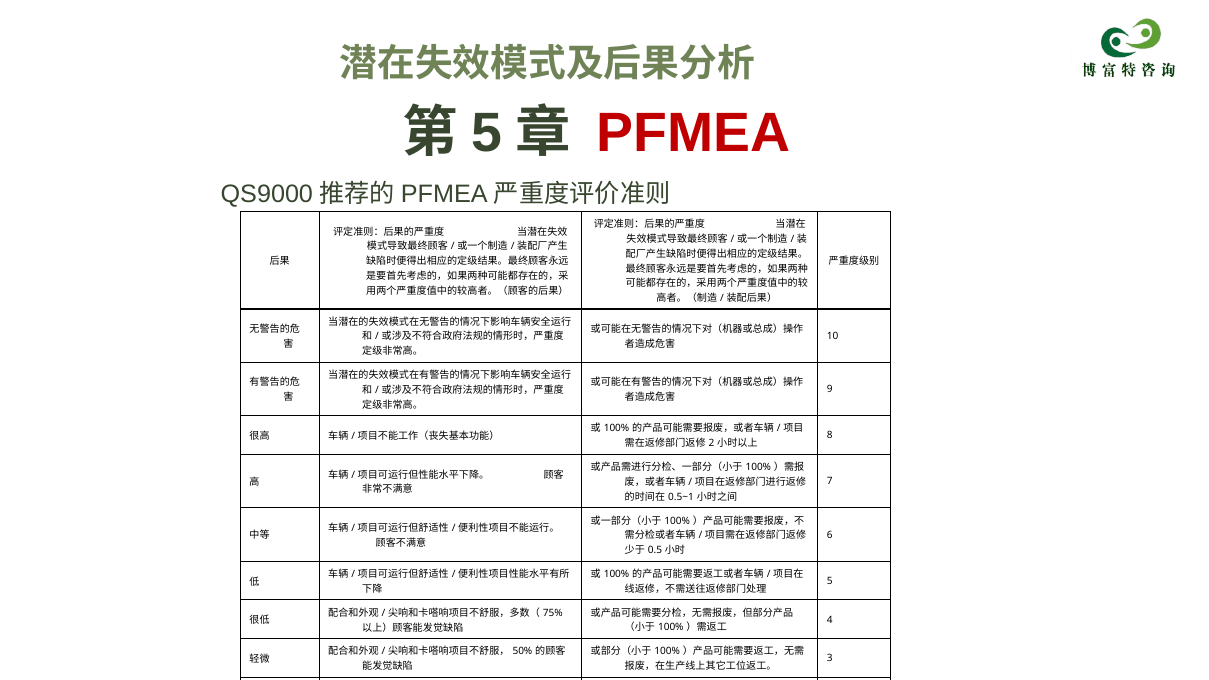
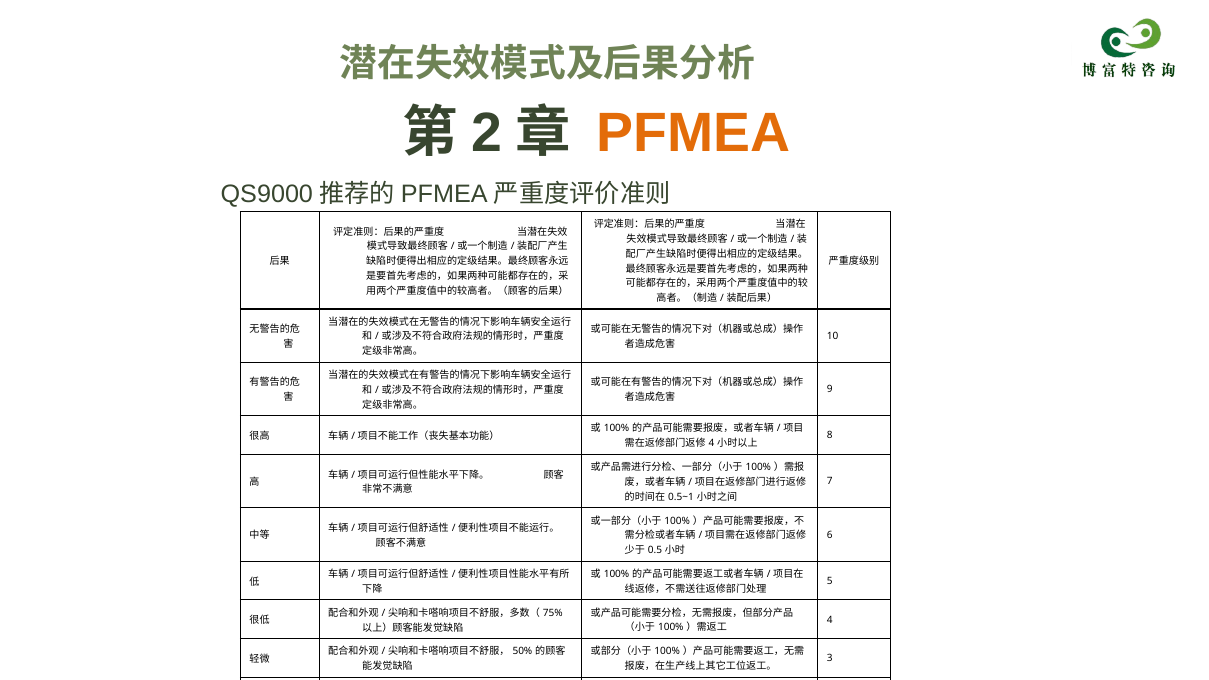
5: 5 -> 2 (487, 134)
PFMEA colour: red -> orange (694, 134)
2: 2 -> 4 (712, 443)
